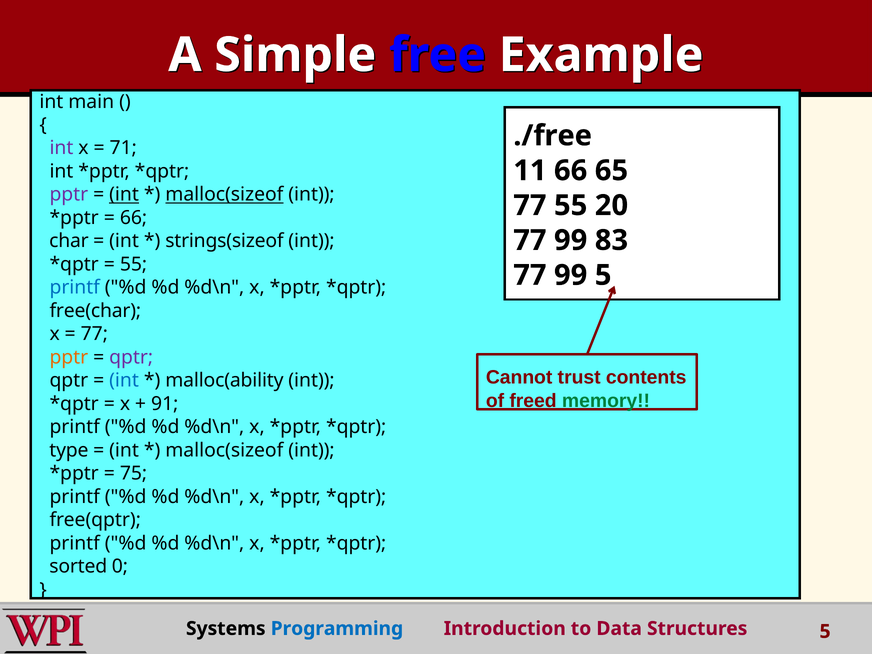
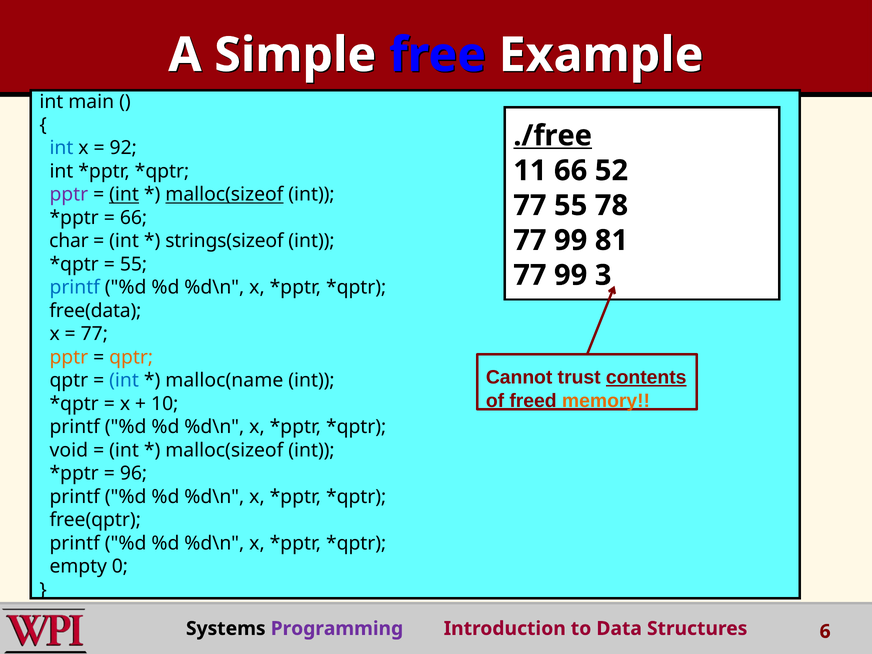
./free underline: none -> present (553, 136)
int colour: purple -> blue (61, 148)
71: 71 -> 92 (123, 148)
65: 65 -> 52 (611, 171)
20: 20 -> 78 (611, 205)
83: 83 -> 81 (611, 240)
99 5: 5 -> 3 (603, 275)
free(char: free(char -> free(data (95, 311)
qptr colour: purple -> orange (131, 357)
contents underline: none -> present (646, 377)
malloc(ability: malloc(ability -> malloc(name (224, 381)
memory colour: green -> orange (606, 401)
91: 91 -> 10 (165, 404)
type: type -> void (69, 450)
75: 75 -> 96 (134, 473)
sorted: sorted -> empty (78, 566)
Programming colour: blue -> purple (337, 629)
Structures 5: 5 -> 6 (825, 632)
